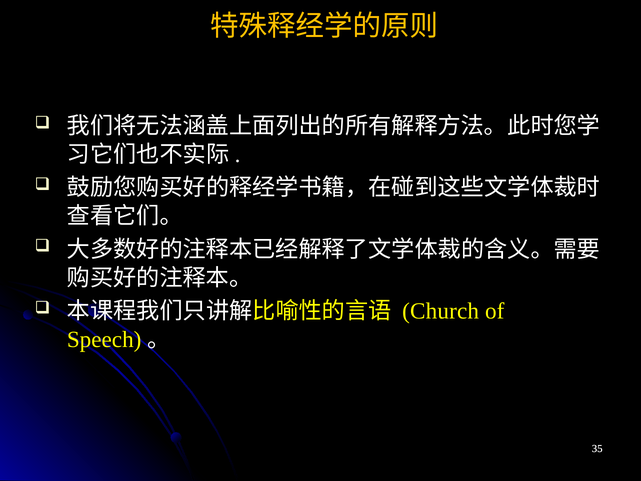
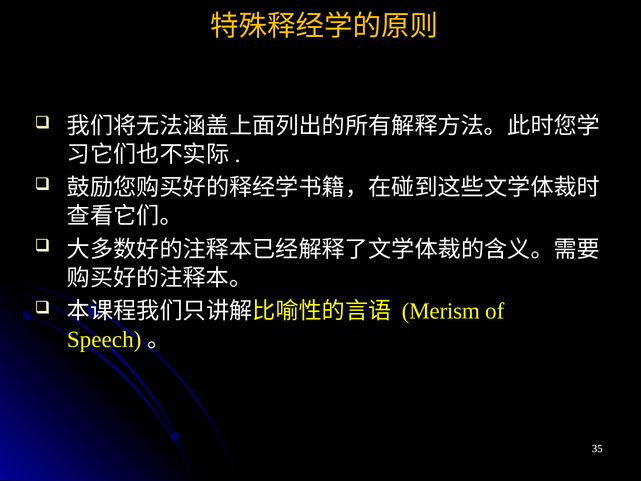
Church: Church -> Merism (441, 311)
